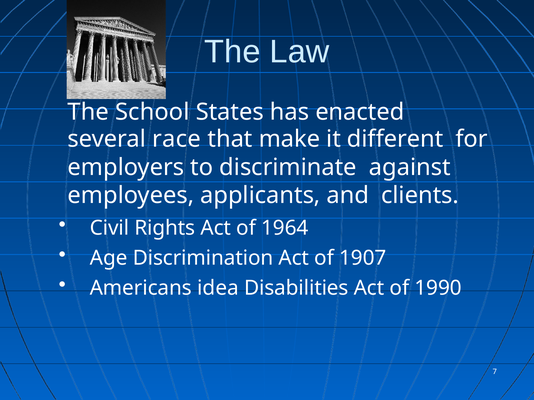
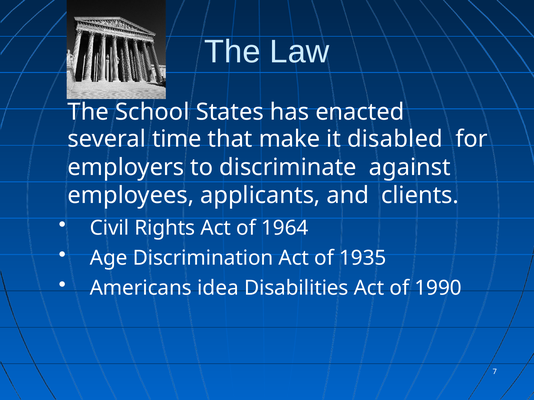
race: race -> time (177, 139)
different: different -> disabled (395, 139)
1907: 1907 -> 1935 (363, 258)
